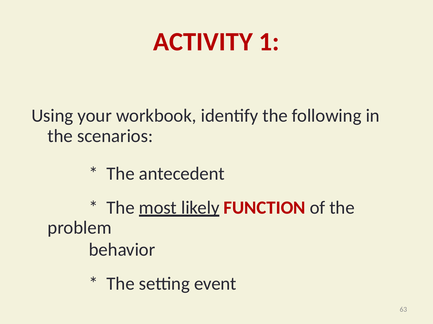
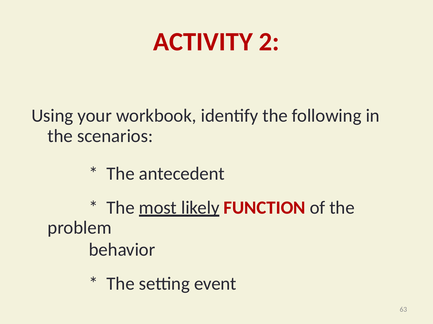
1: 1 -> 2 (269, 42)
